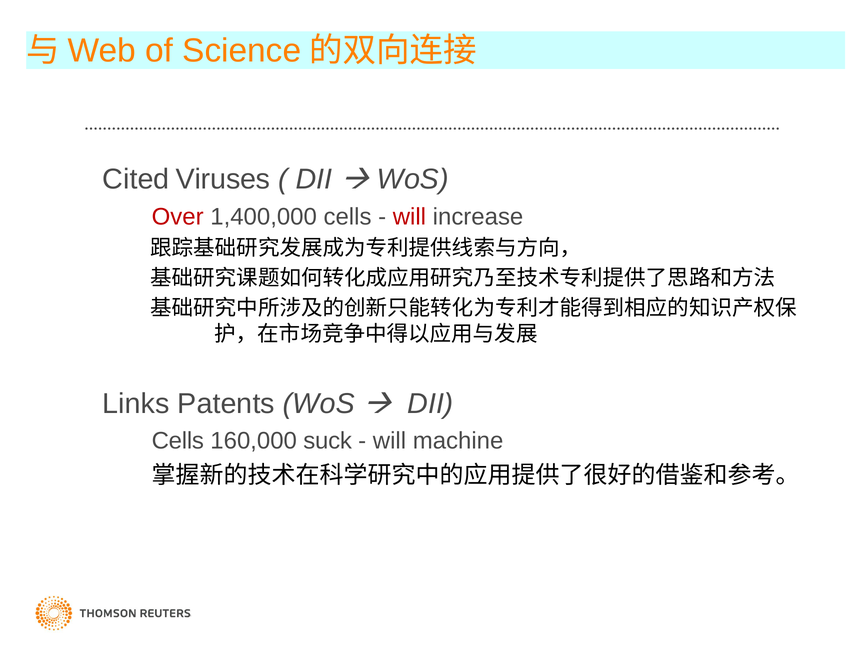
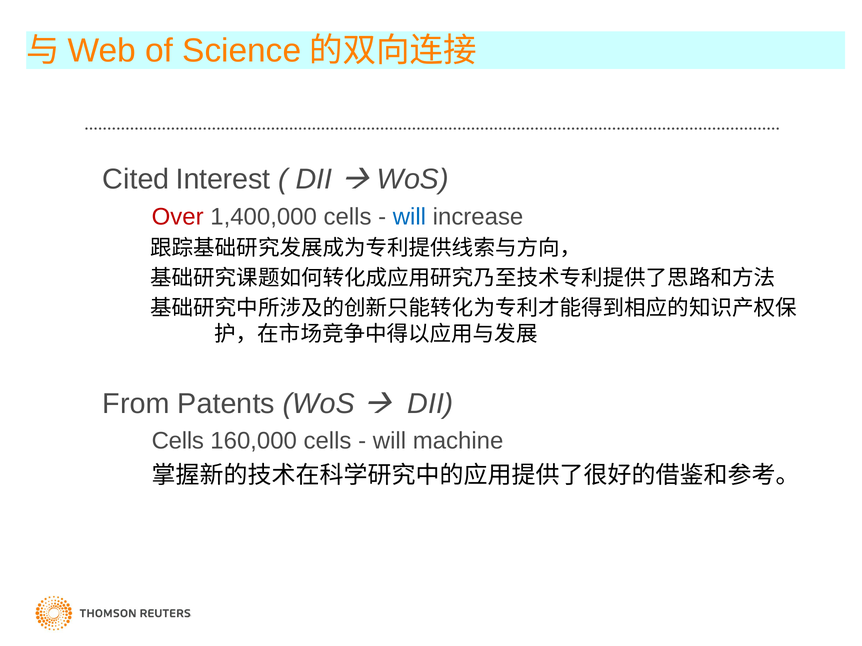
Viruses: Viruses -> Interest (223, 180)
will colour: red -> blue (409, 217)
Links: Links -> From (136, 404)
160,000 suck: suck -> cells (328, 441)
